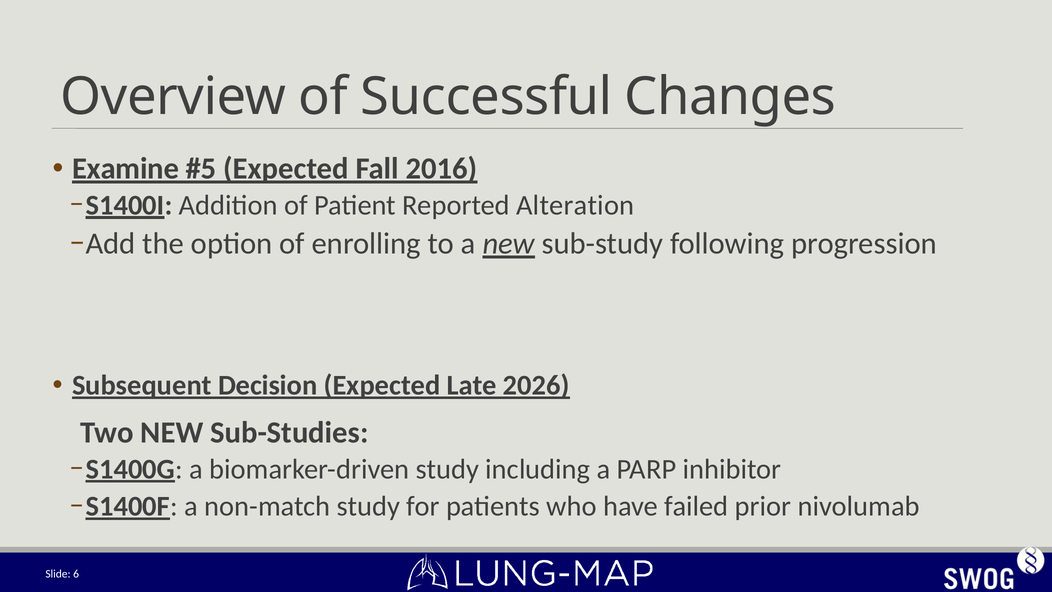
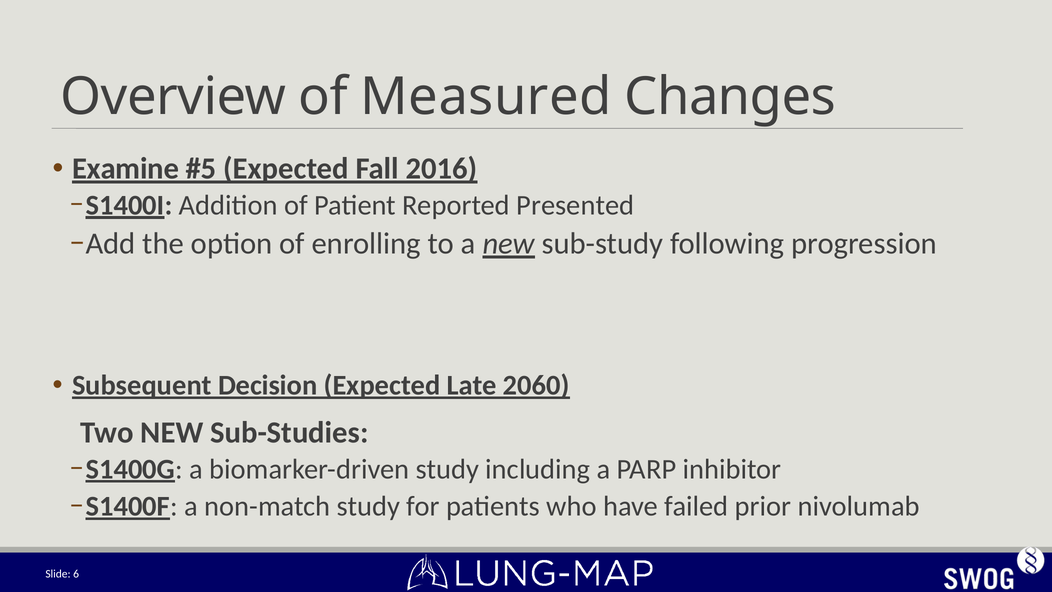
Successful: Successful -> Measured (486, 97)
Alteration: Alteration -> Presented (575, 205)
2026: 2026 -> 2060 (536, 385)
